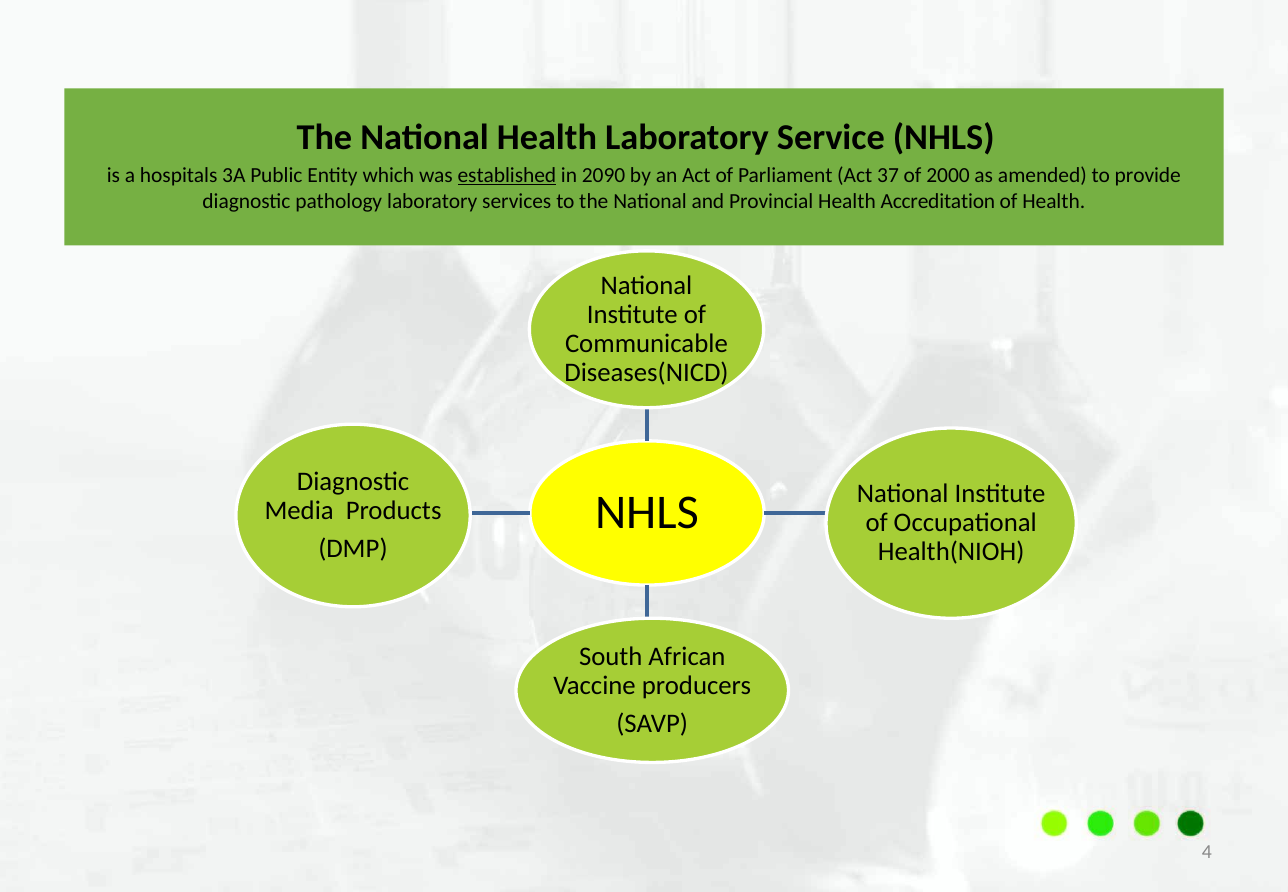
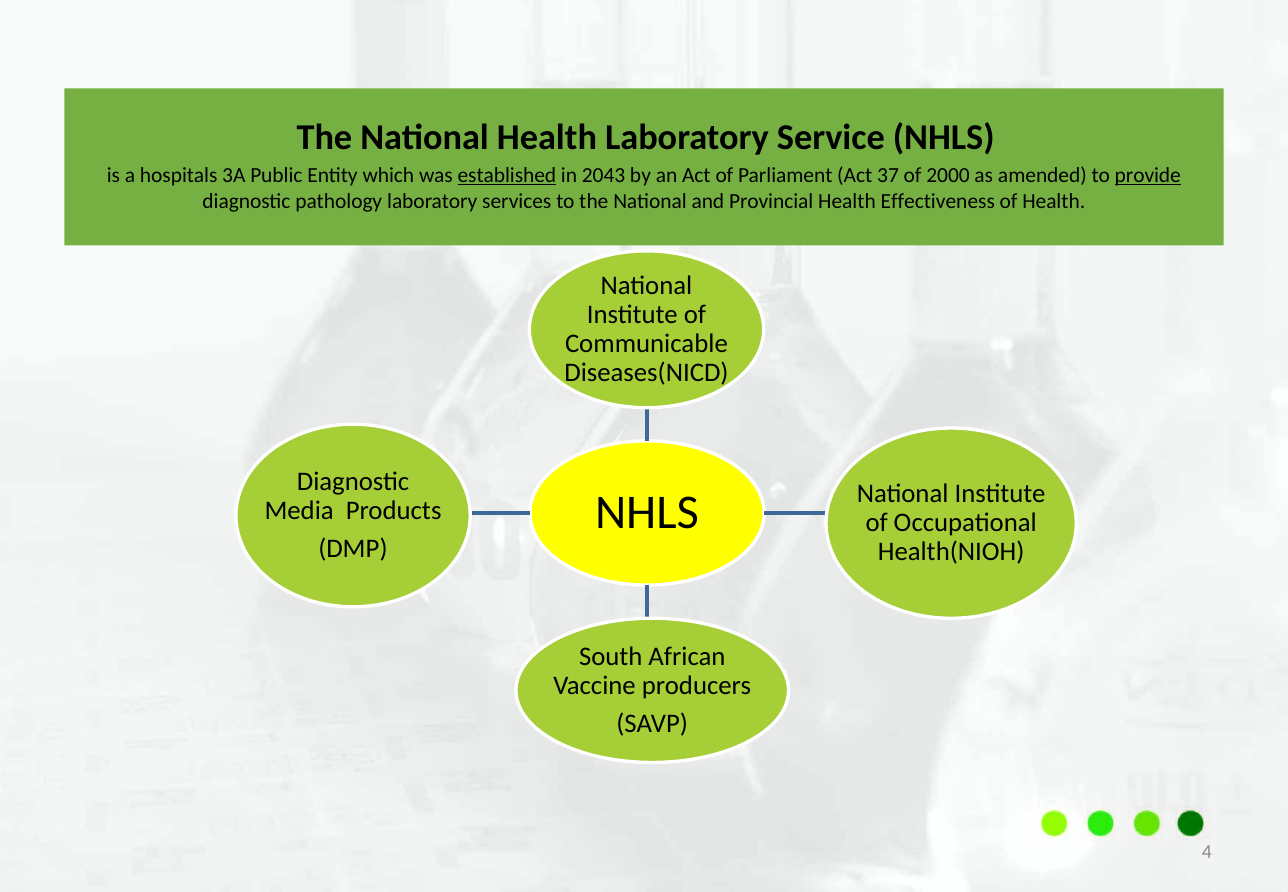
2090: 2090 -> 2043 (604, 175)
provide underline: none -> present (1148, 175)
Accreditation: Accreditation -> Effectiveness (938, 201)
